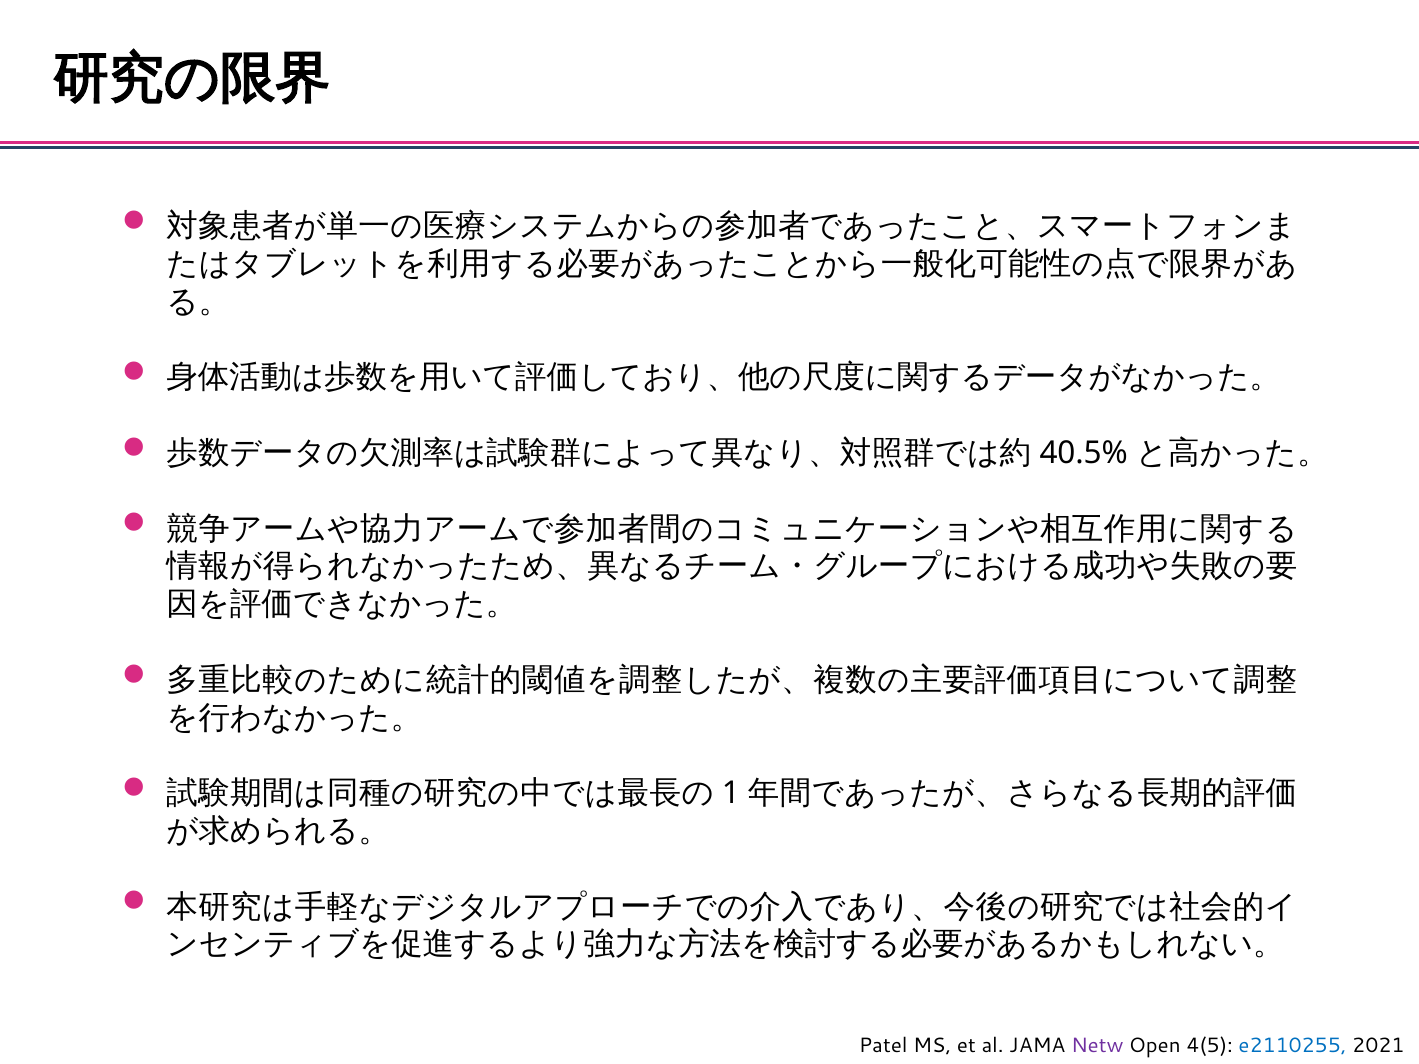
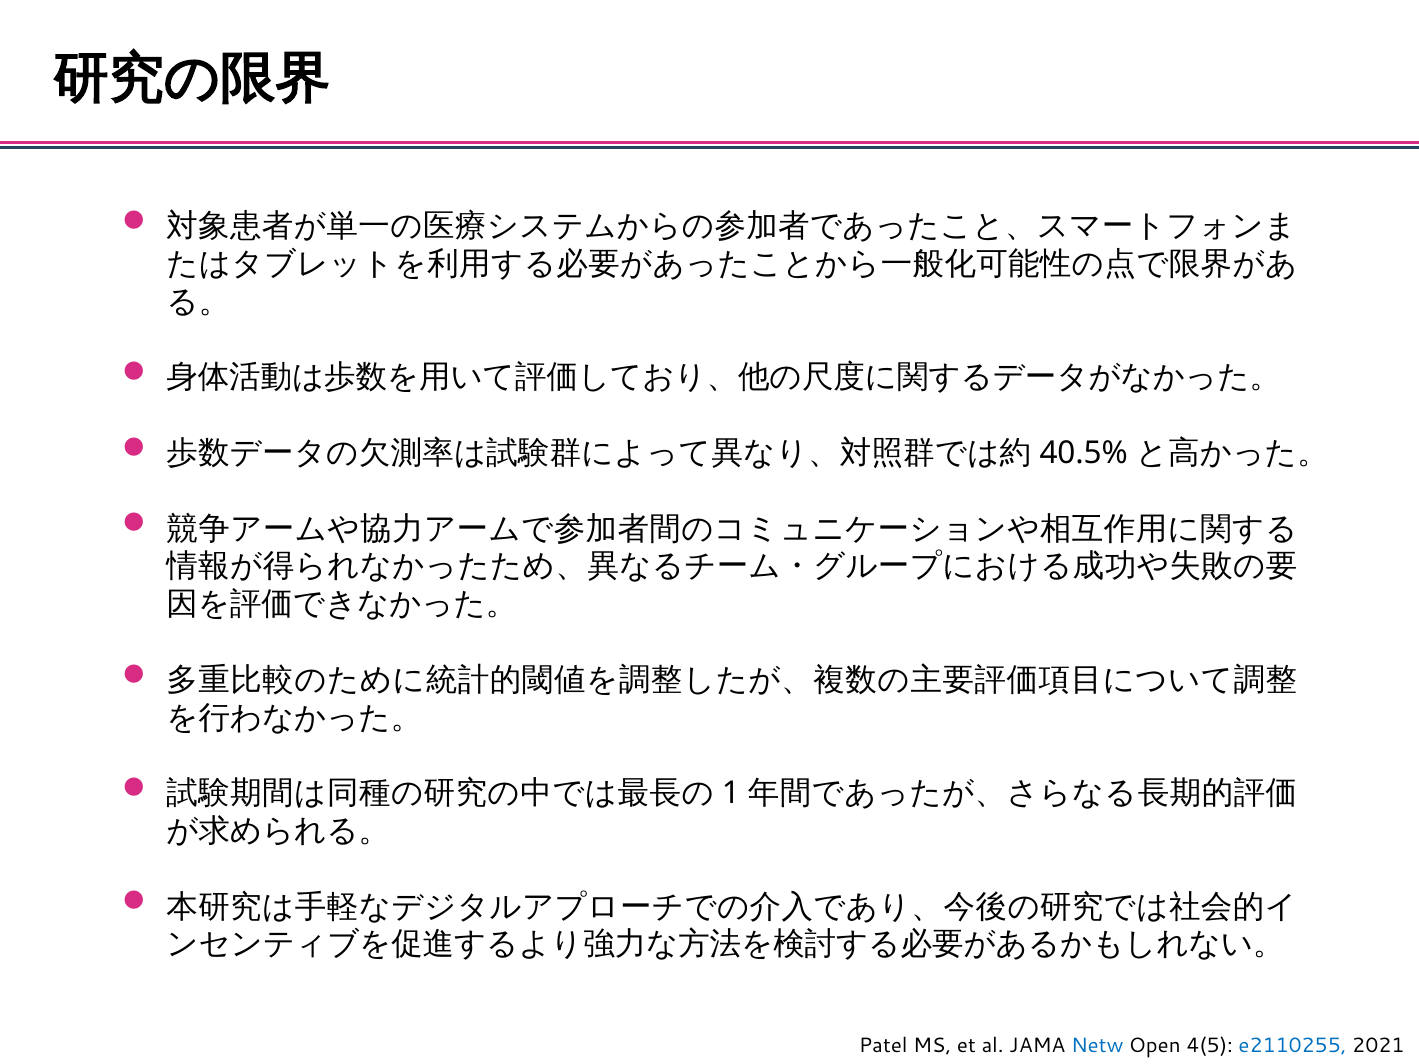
Netw colour: purple -> blue (1097, 1046)
